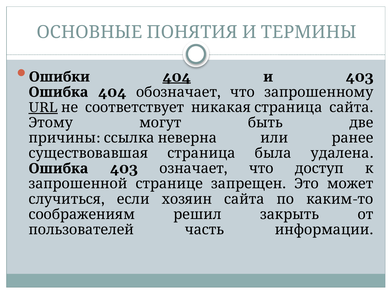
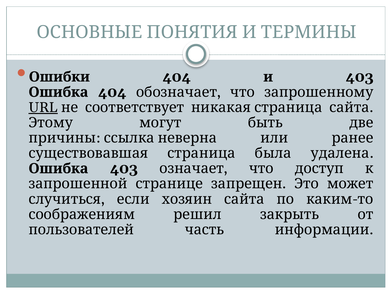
404 underline: present -> none (177, 77)
